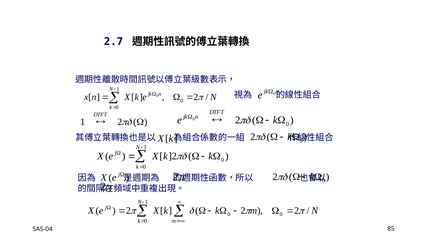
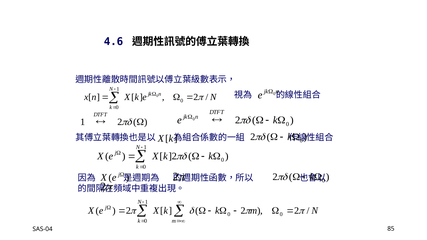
2.7: 2.7 -> 4.6 (114, 42)
